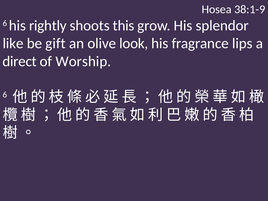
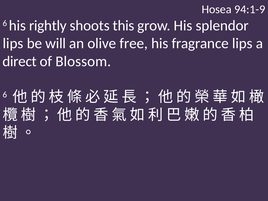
38:1-9: 38:1-9 -> 94:1-9 (250, 9)
like: like -> lips (13, 43)
gift: gift -> will (56, 43)
look: look -> free (134, 43)
Worship: Worship -> Blossom (83, 61)
